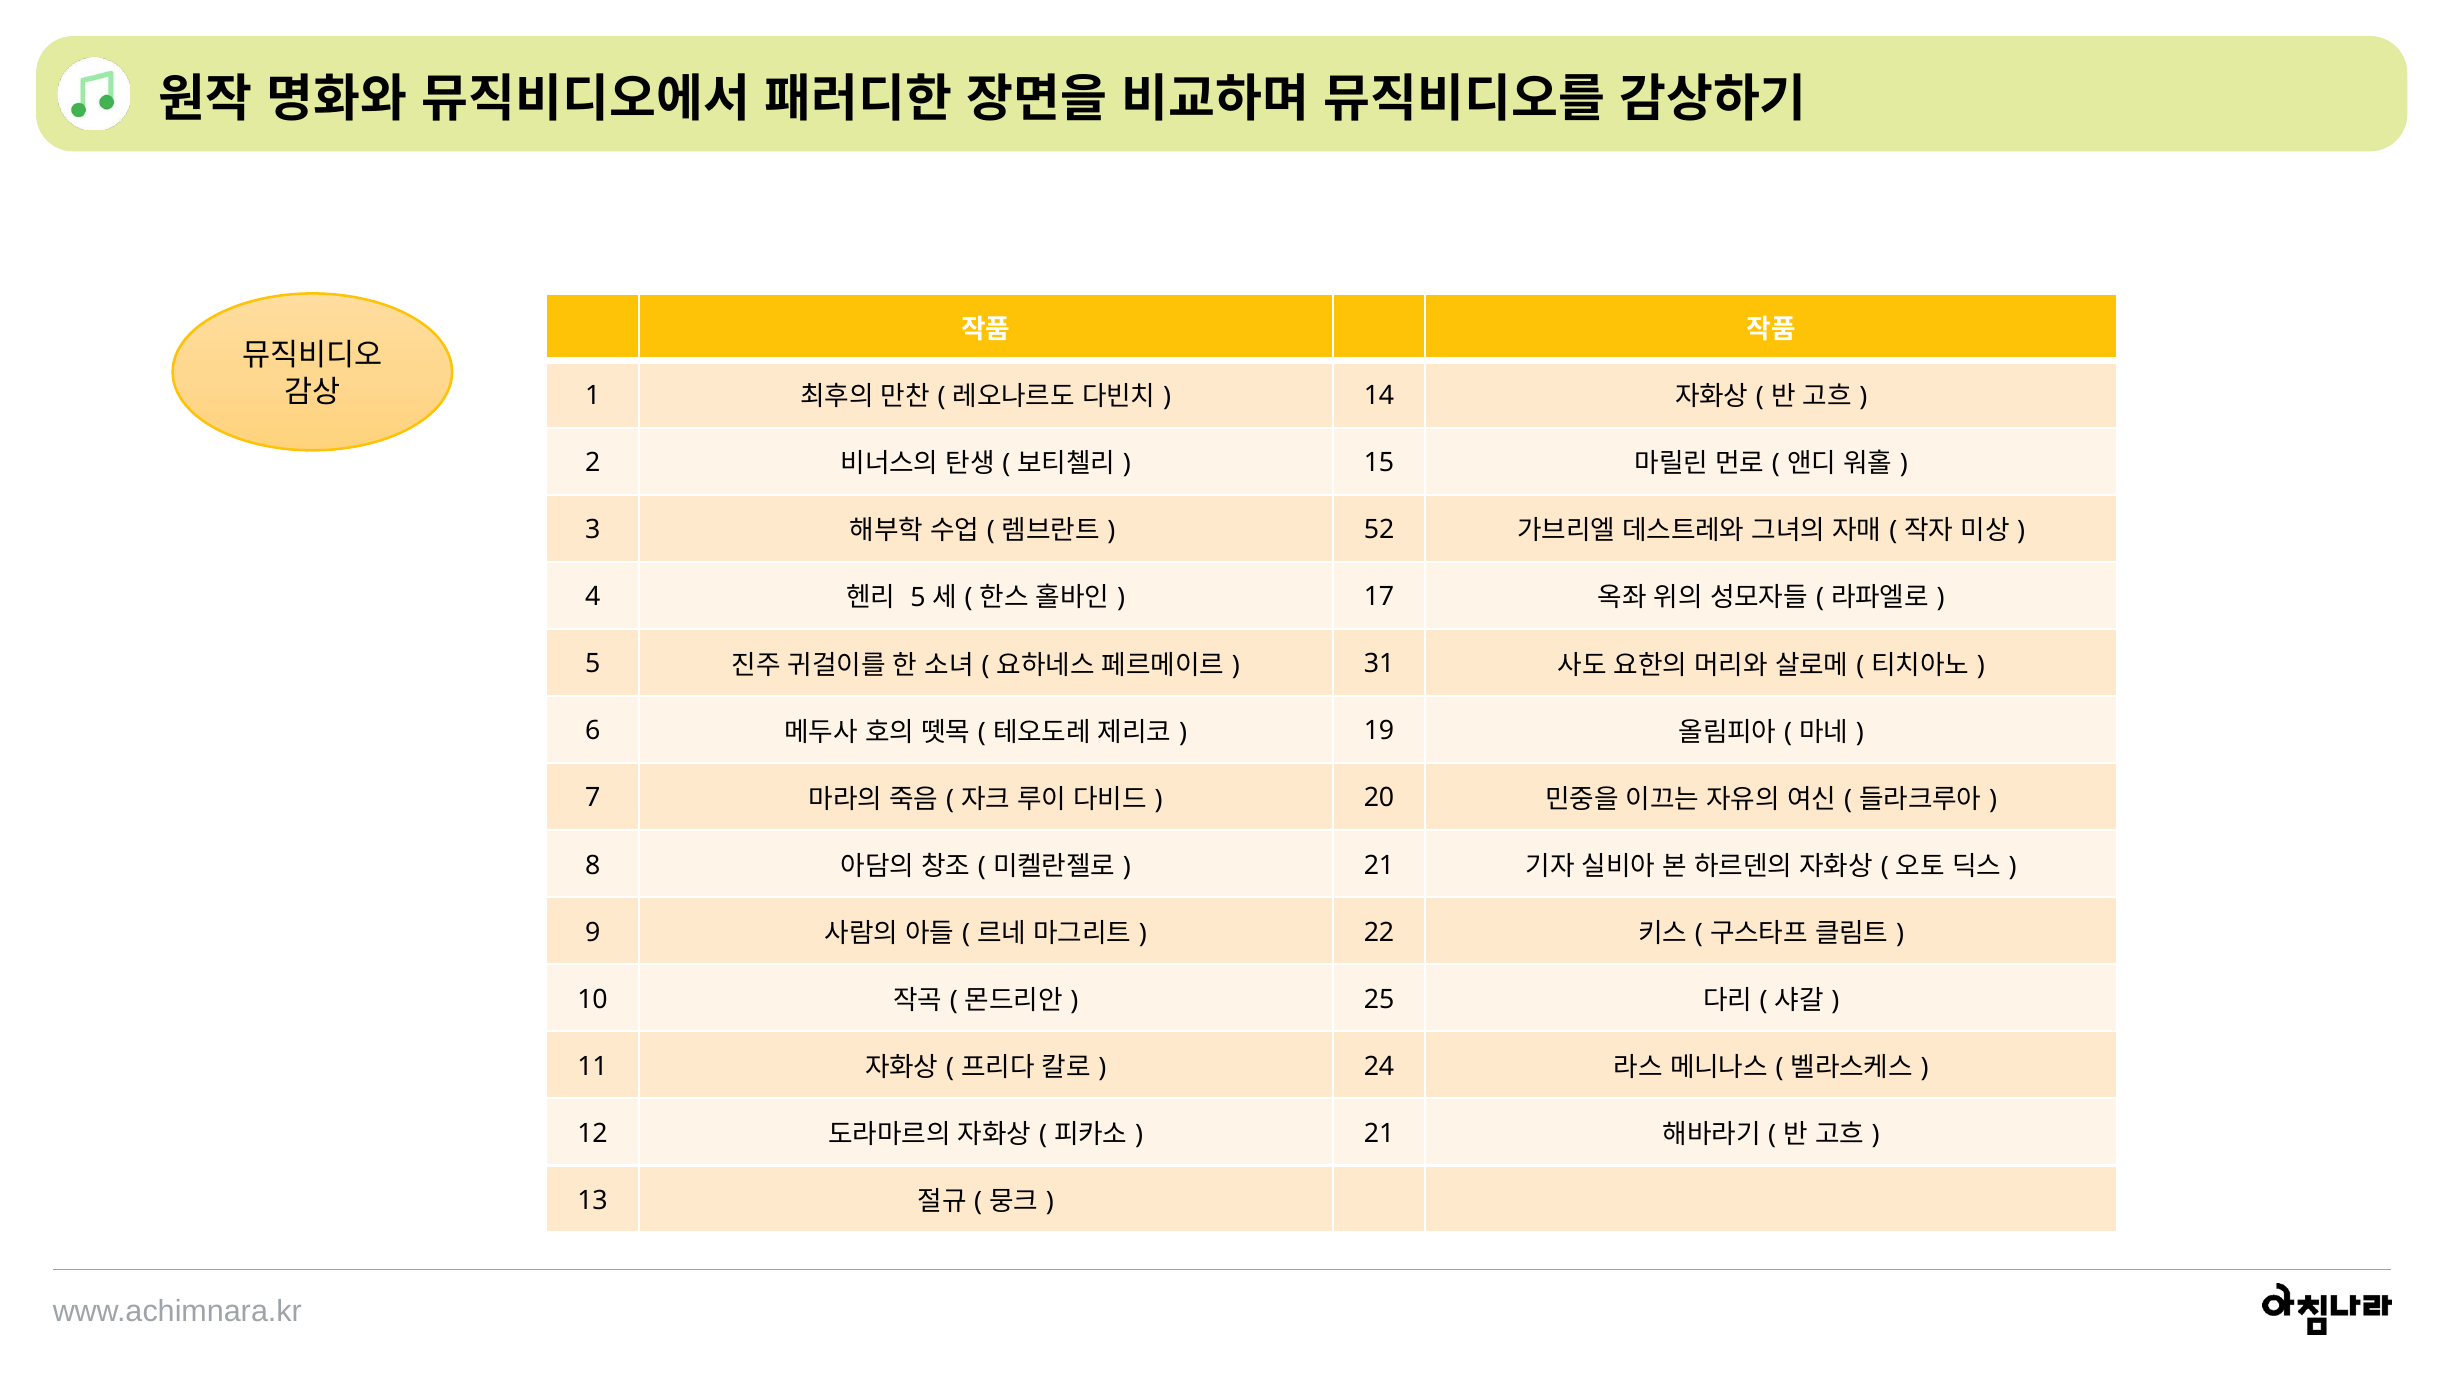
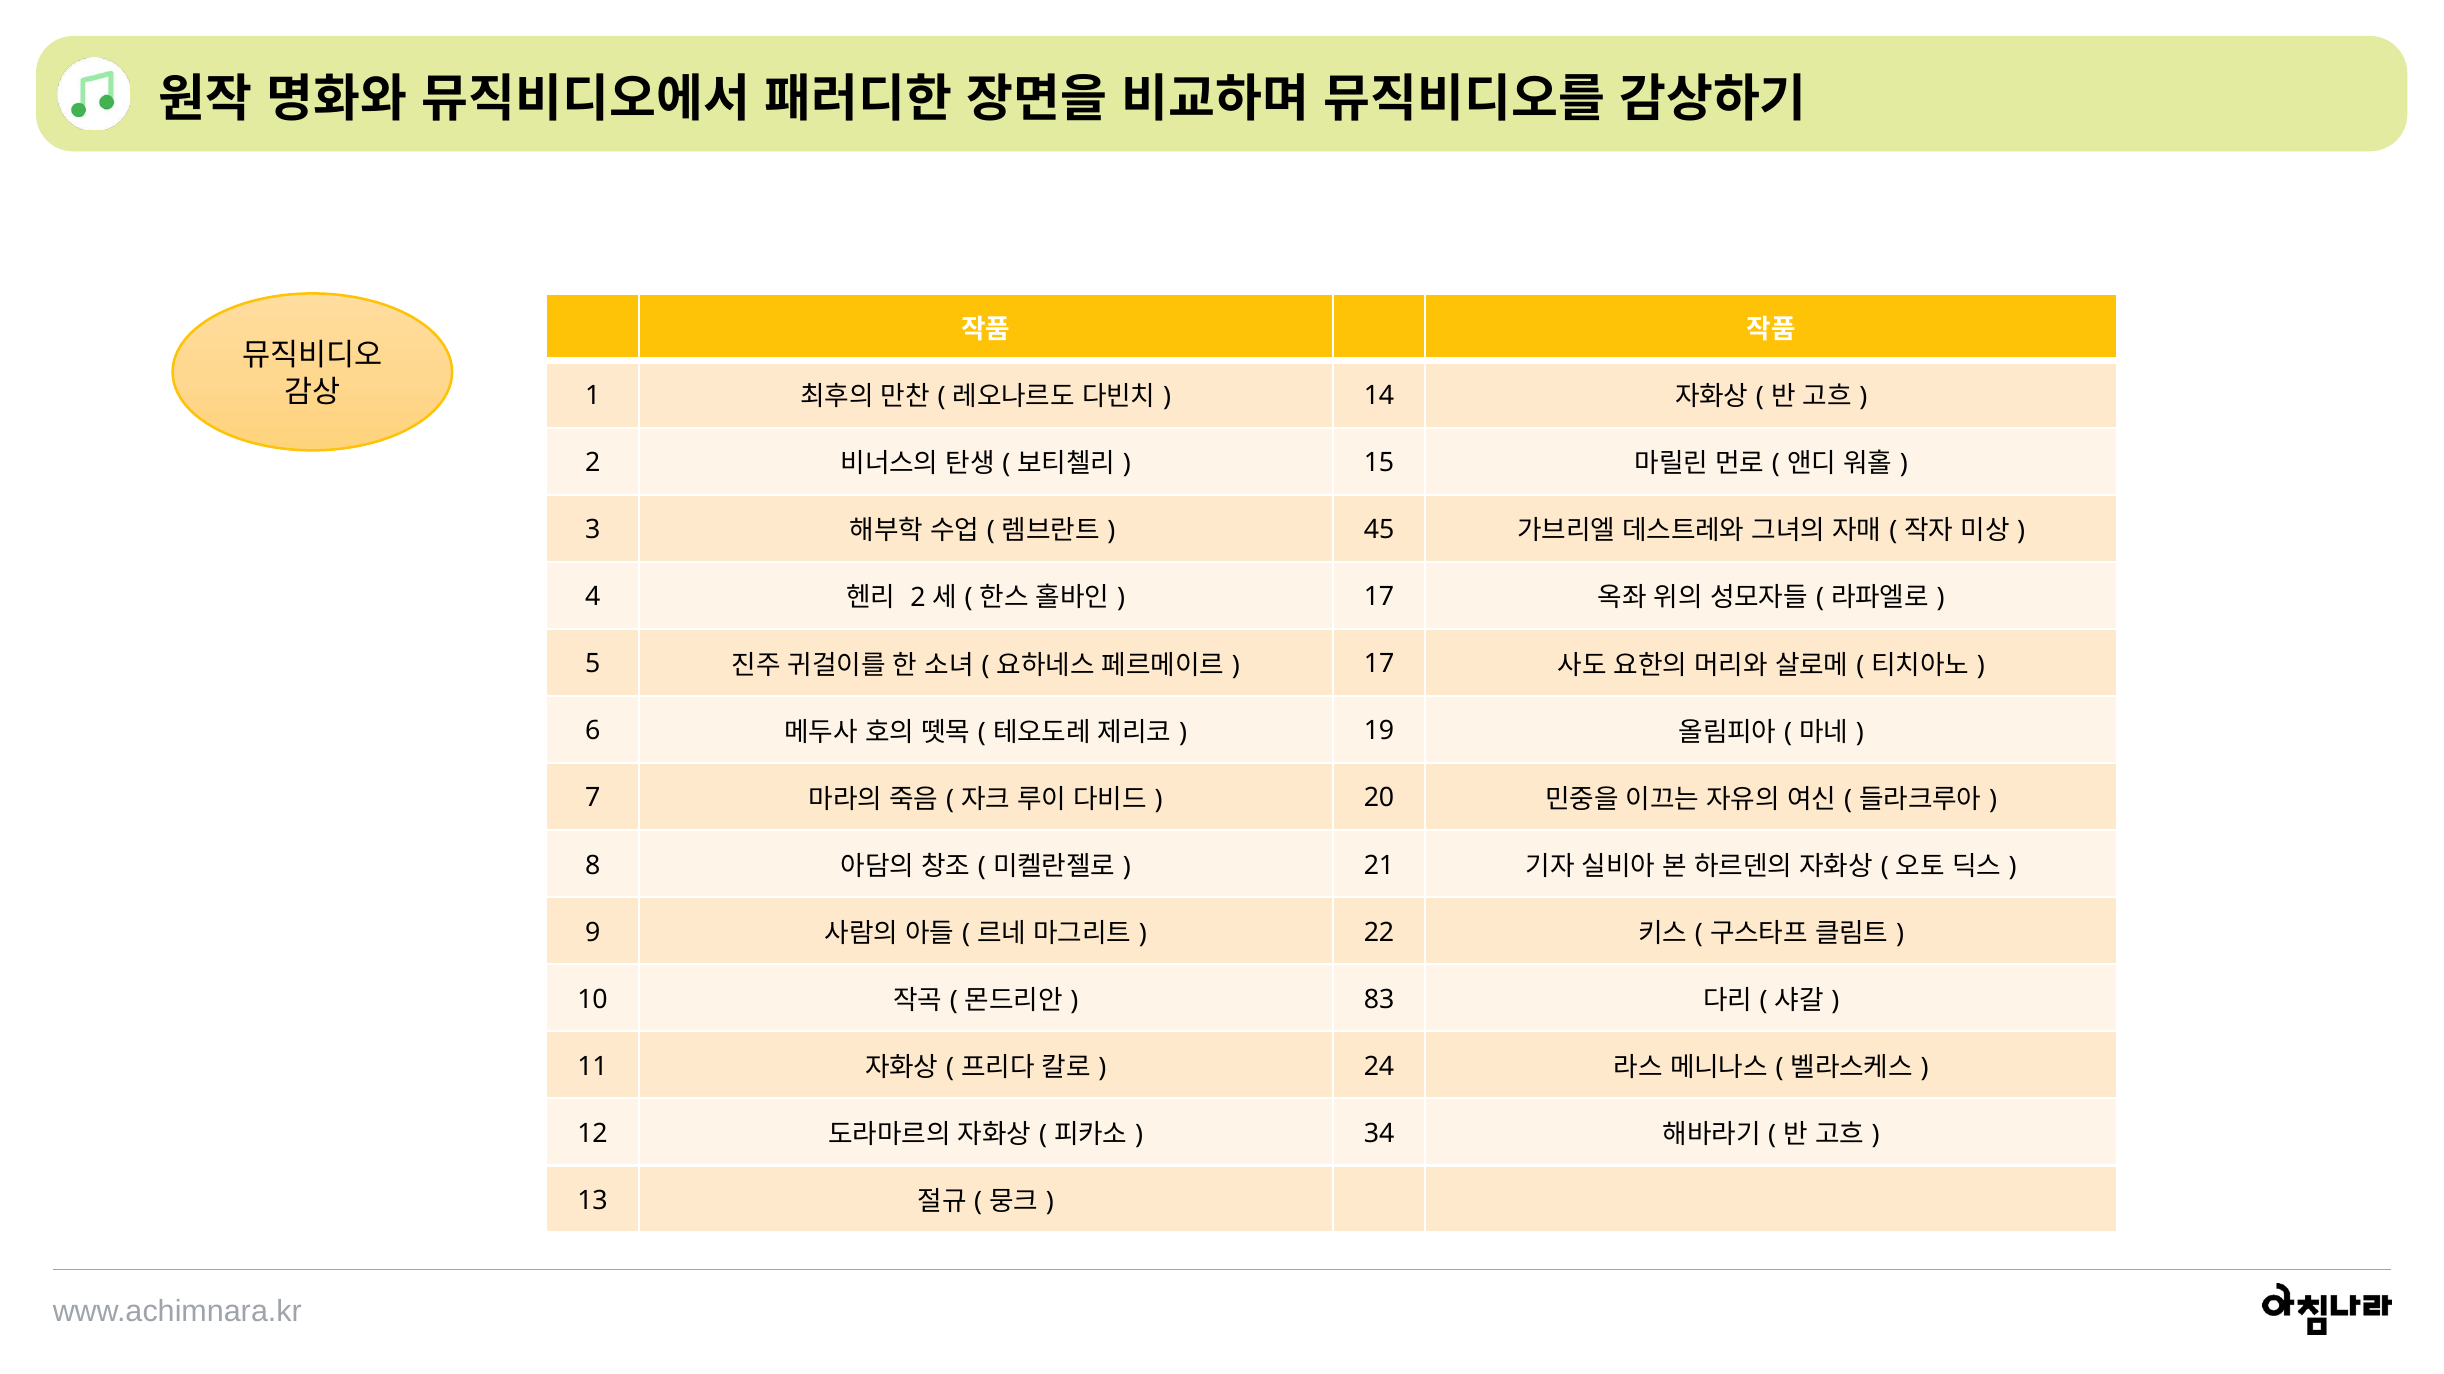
52: 52 -> 45 (1379, 530)
5: 5 -> 2 (918, 598)
31: 31 -> 17 (1379, 664)
25: 25 -> 83 (1379, 1000)
21: 21 -> 34 (1379, 1134)
